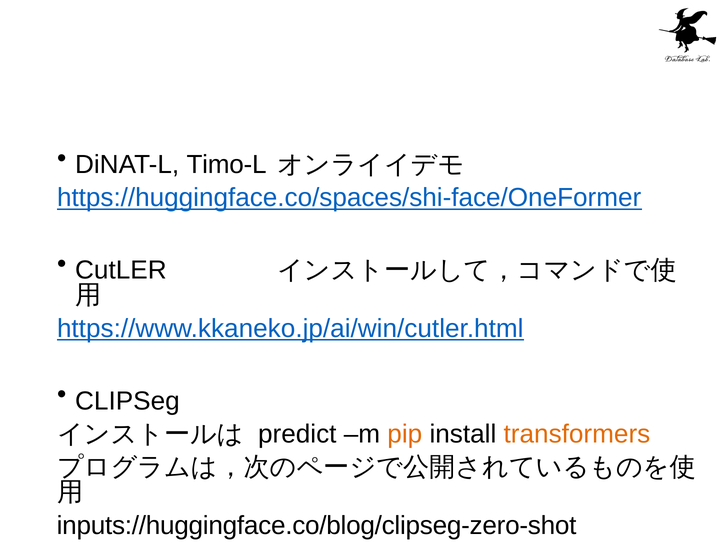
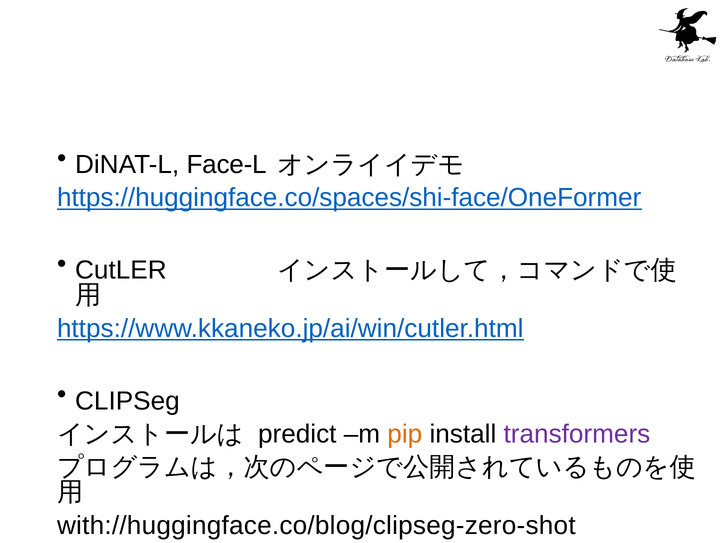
Timo-L: Timo-L -> Face-L (227, 165)
transformers colour: orange -> purple (577, 434)
inputs://huggingface.co/blog/clipseg-zero-shot: inputs://huggingface.co/blog/clipseg-zero-shot -> with://huggingface.co/blog/clipseg-zero-shot (316, 525)
